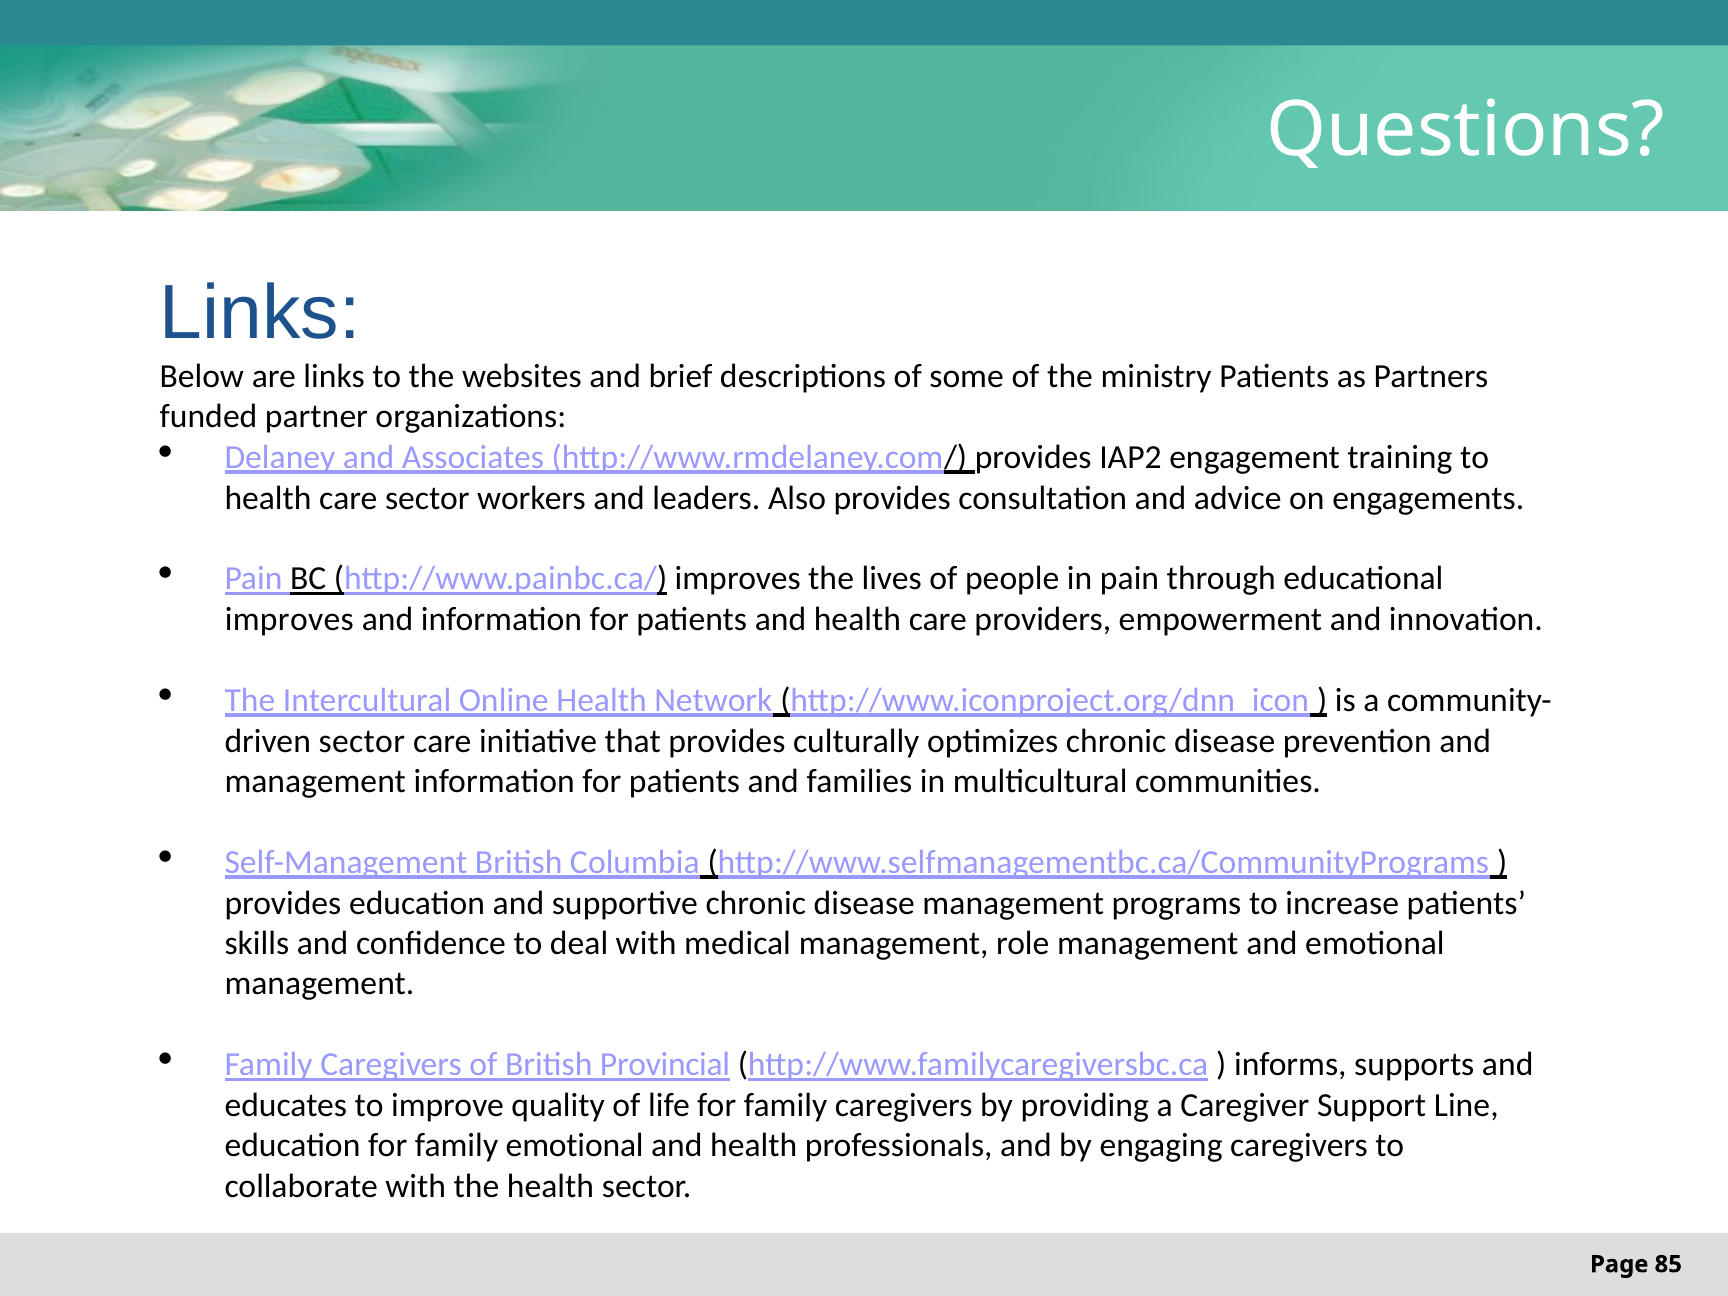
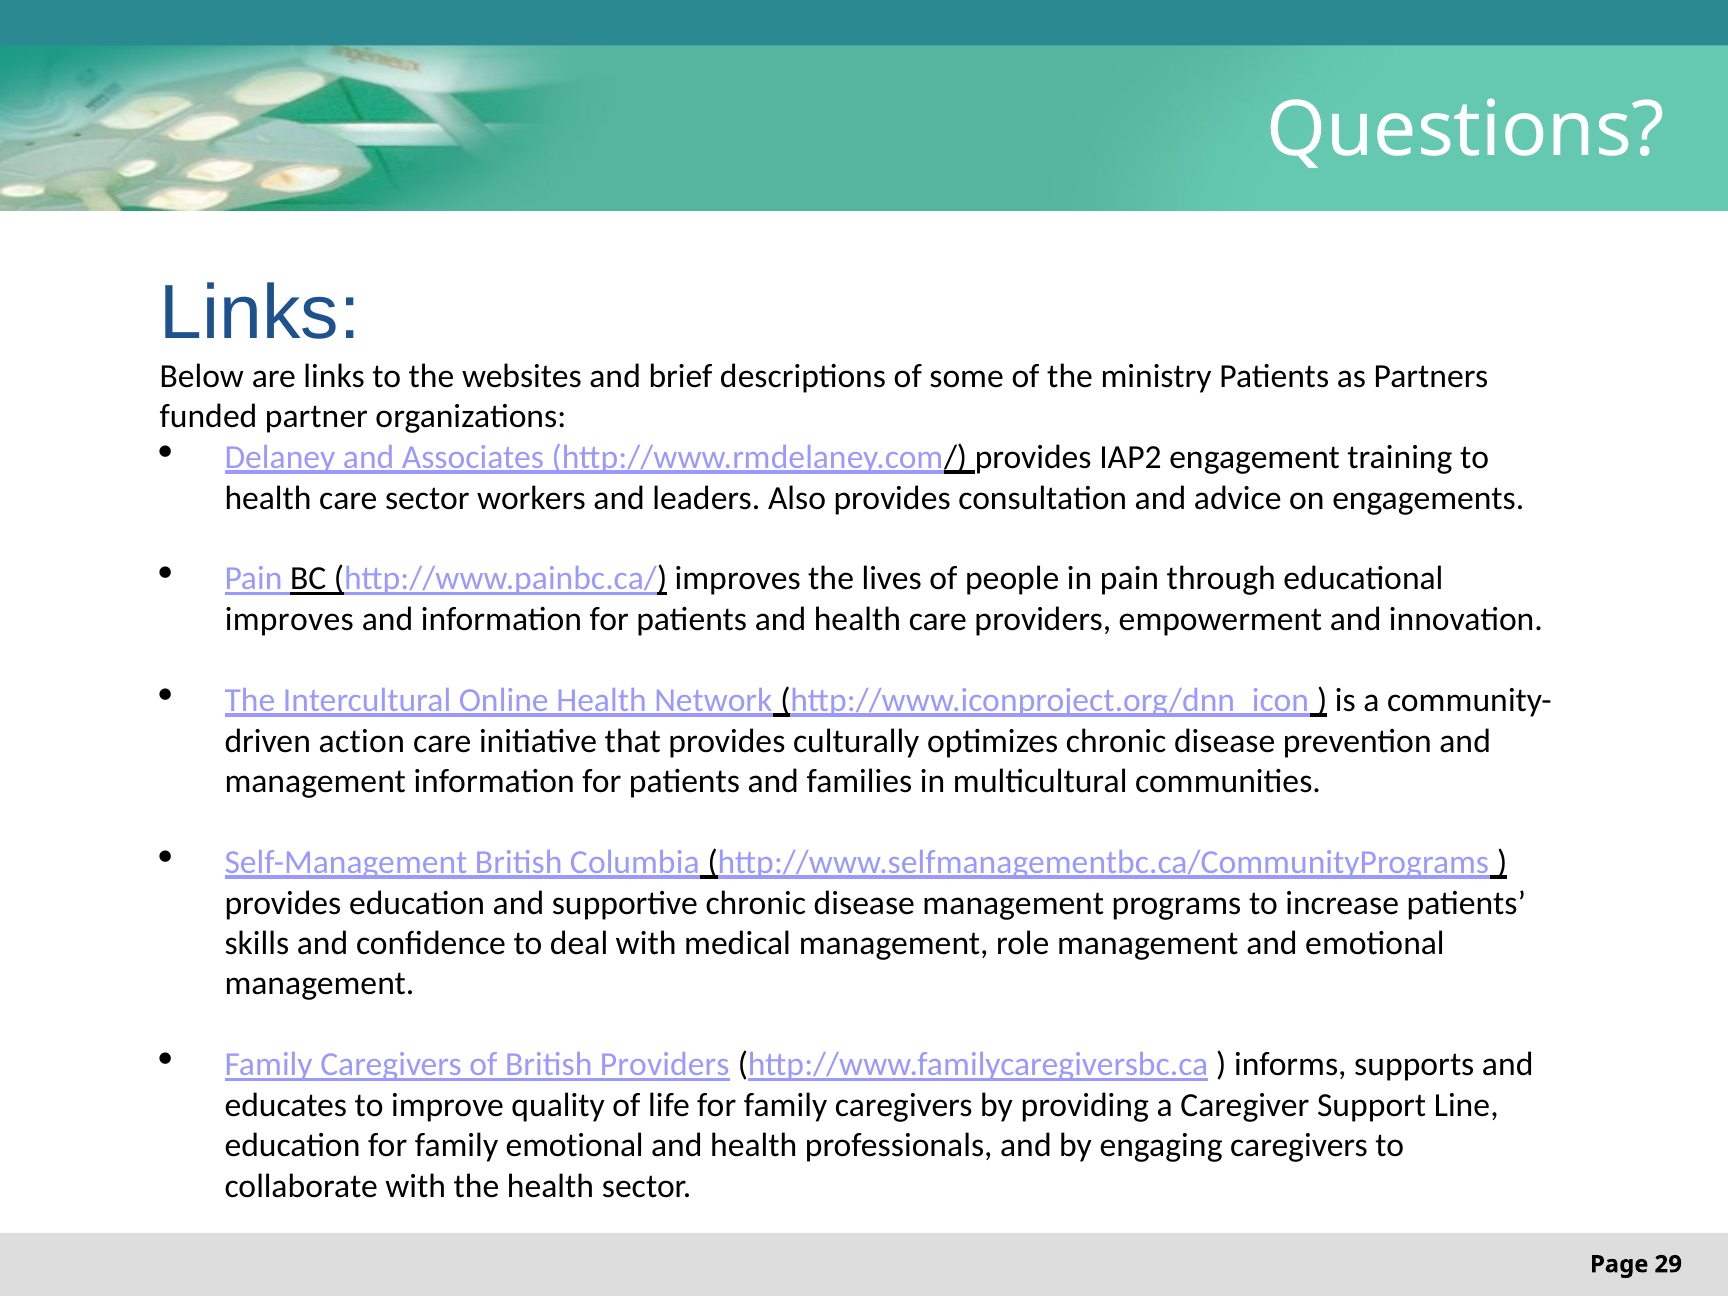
sector: sector -> action (362, 741)
British Provincial: Provincial -> Providers (665, 1065)
85: 85 -> 29 (1668, 1264)
